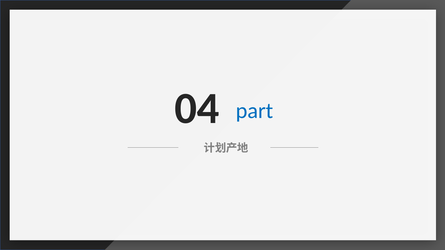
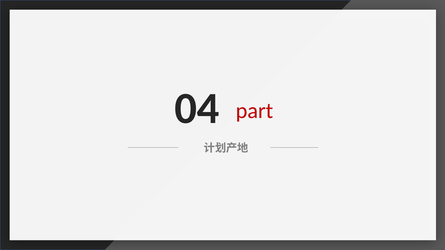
part colour: blue -> red (255, 111)
